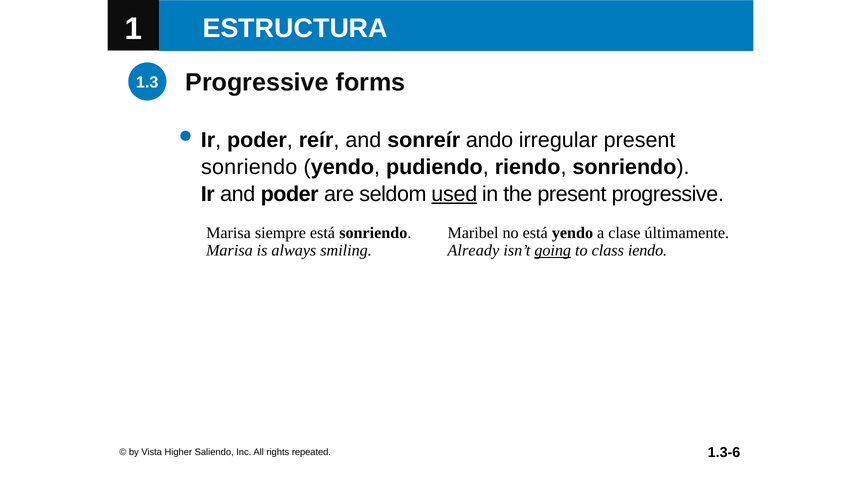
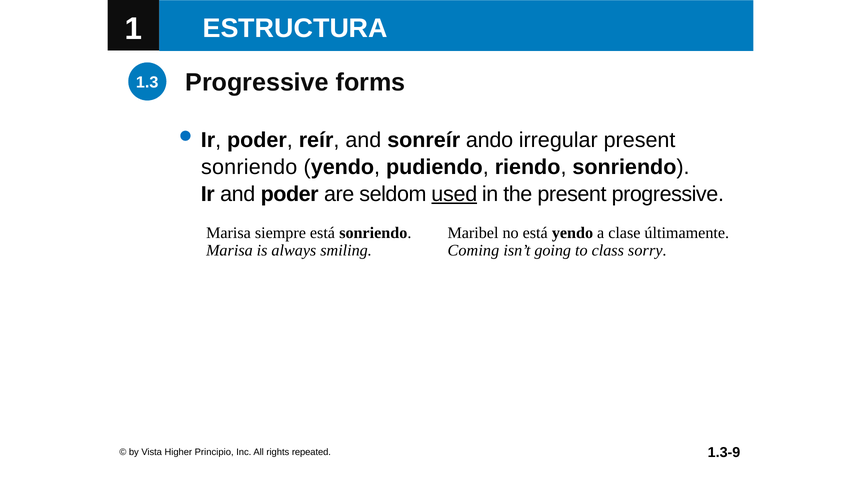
Already: Already -> Coming (473, 251)
going underline: present -> none (553, 251)
iendo: iendo -> sorry (647, 251)
1.3-6: 1.3-6 -> 1.3-9 (724, 453)
Saliendo: Saliendo -> Principio (214, 452)
